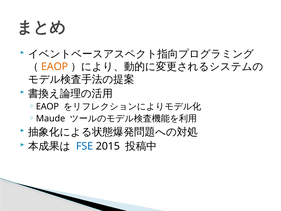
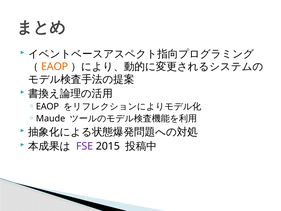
FSE colour: blue -> purple (85, 146)
